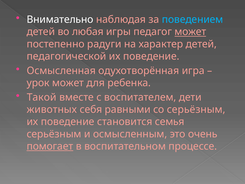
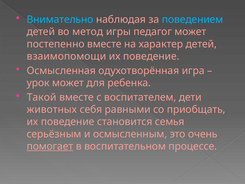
Внимательно colour: white -> light blue (60, 20)
любая: любая -> метод (88, 32)
может underline: present -> none (190, 32)
постепенно радуги: радуги -> вместе (104, 44)
педагогической: педагогической -> взаимопомощи (66, 56)
со серьёзным: серьёзным -> приобщать (196, 109)
